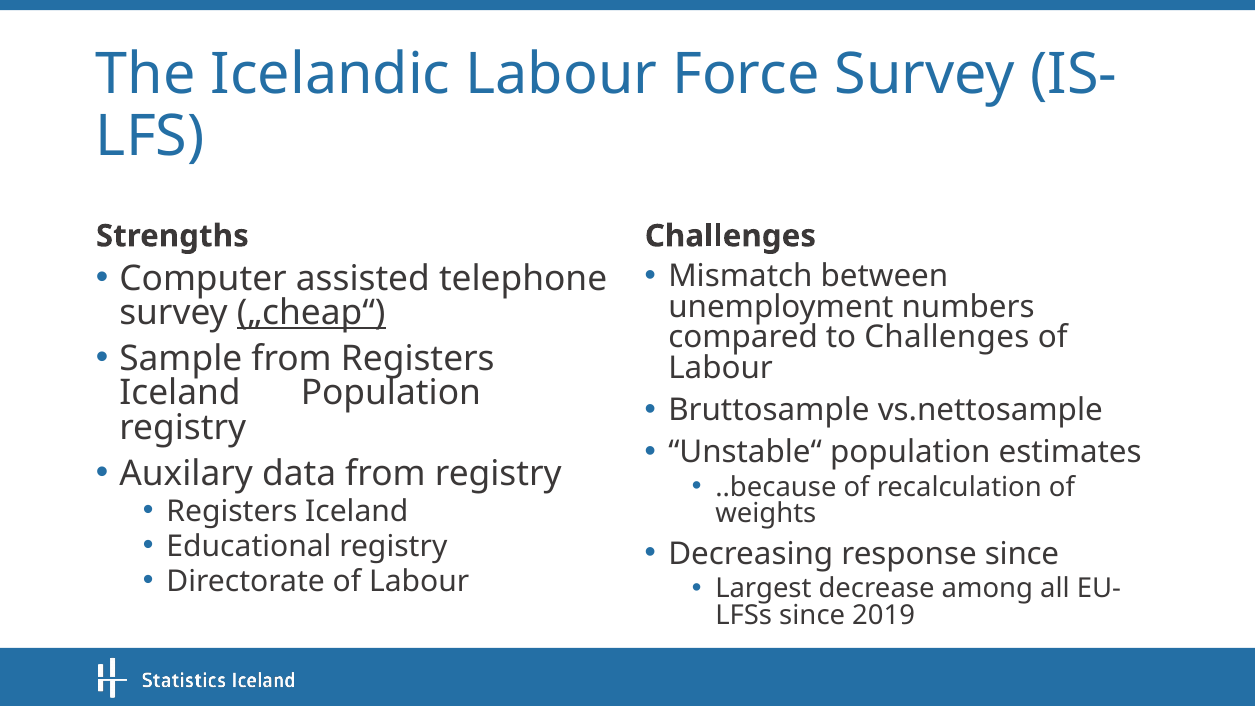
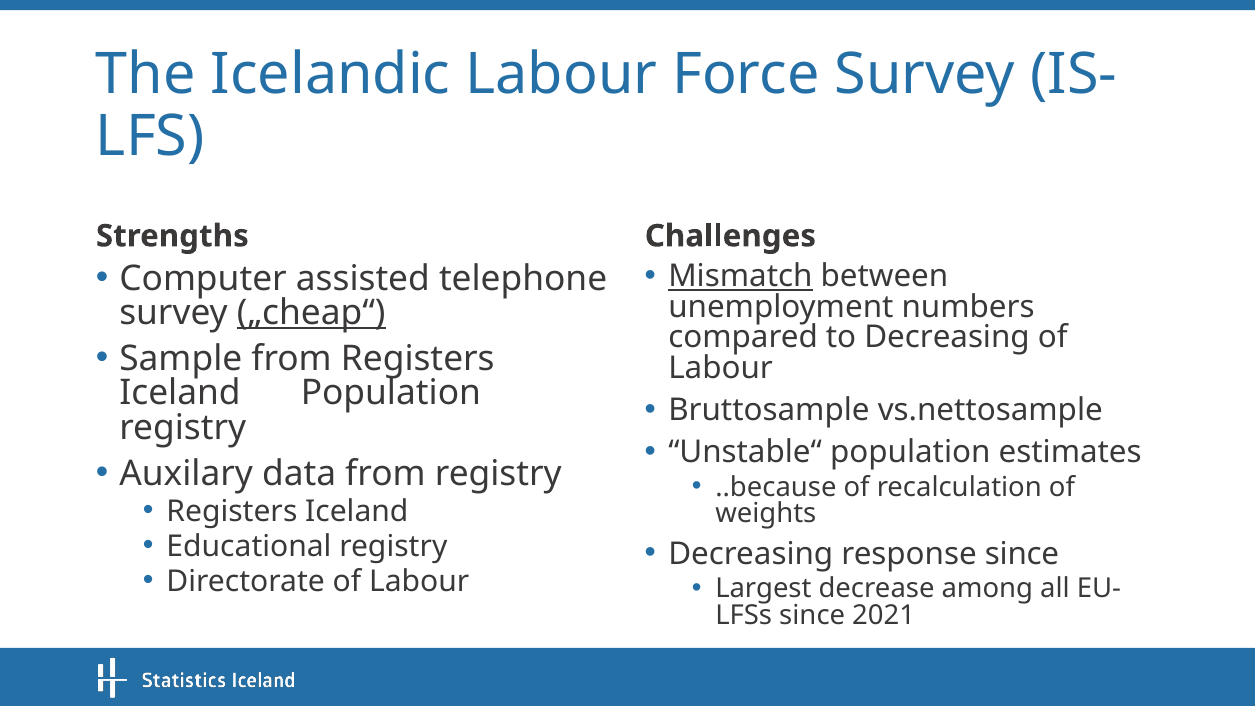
Mismatch underline: none -> present (740, 277)
to Challenges: Challenges -> Decreasing (947, 338)
2019: 2019 -> 2021 (884, 615)
